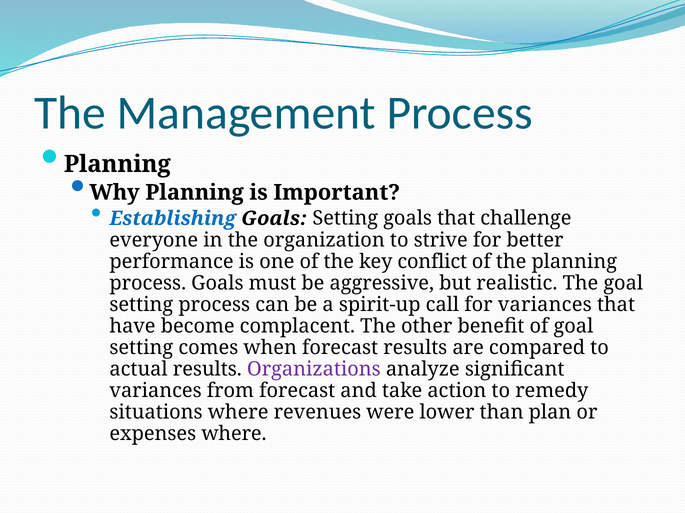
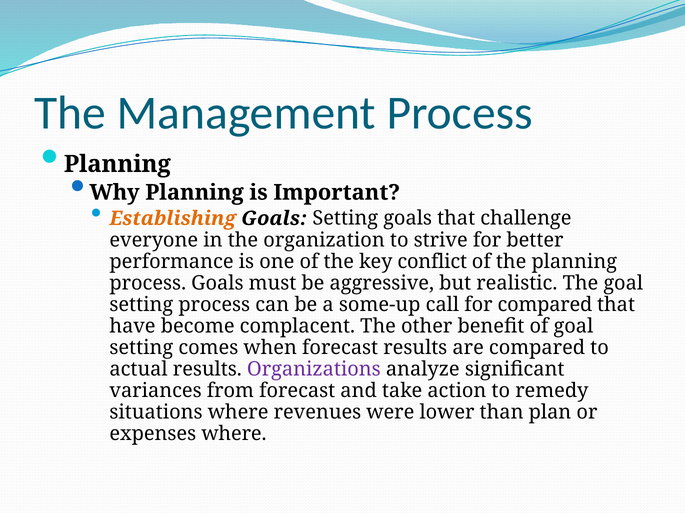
Establishing colour: blue -> orange (173, 219)
spirit-up: spirit-up -> some-up (380, 305)
for variances: variances -> compared (545, 305)
